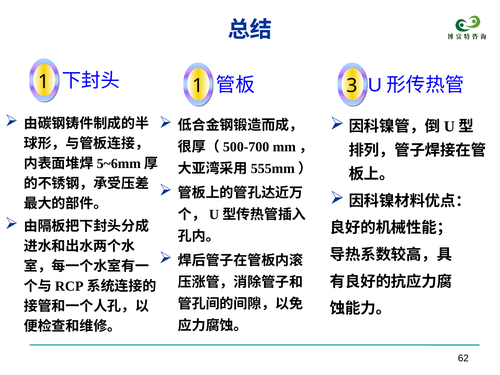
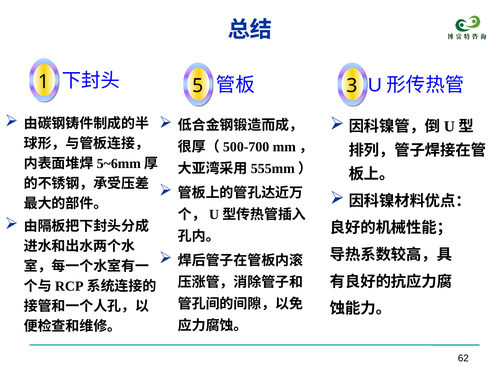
1: 1 -> 5 (198, 86)
